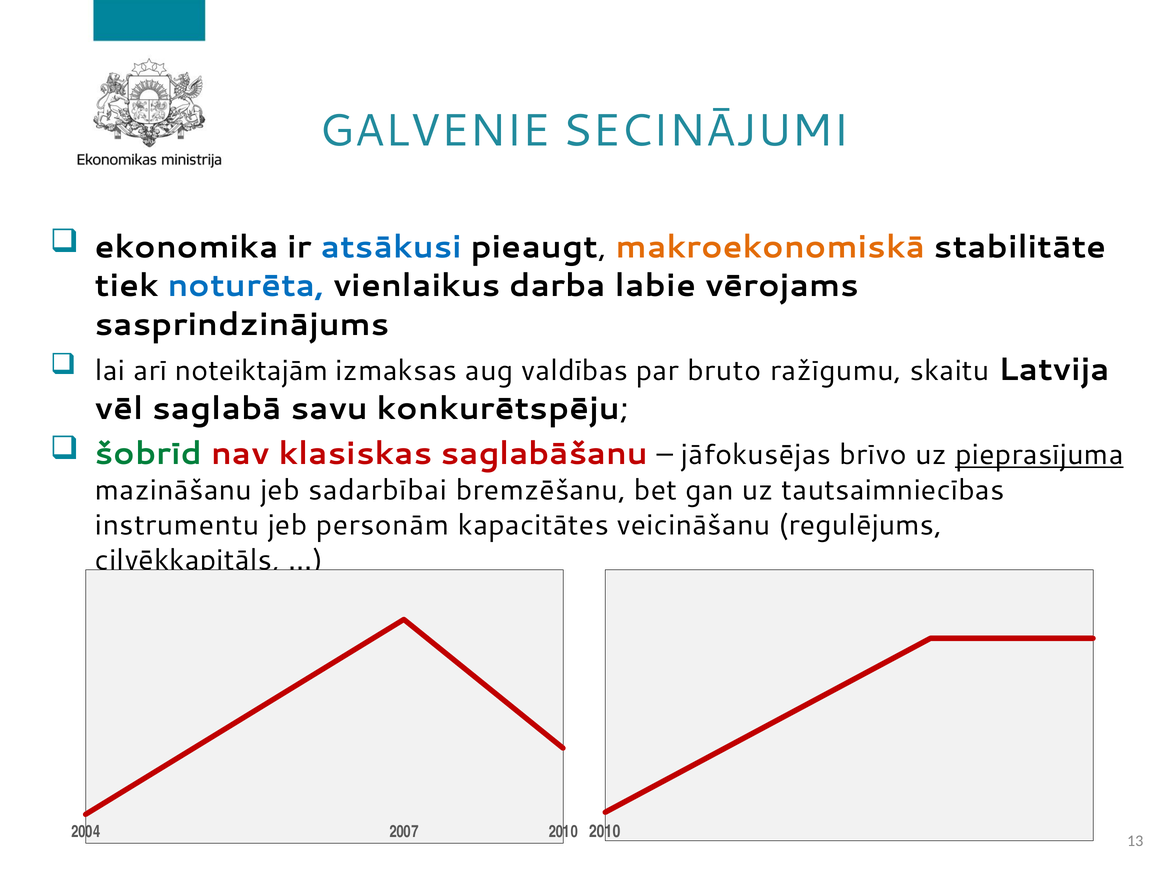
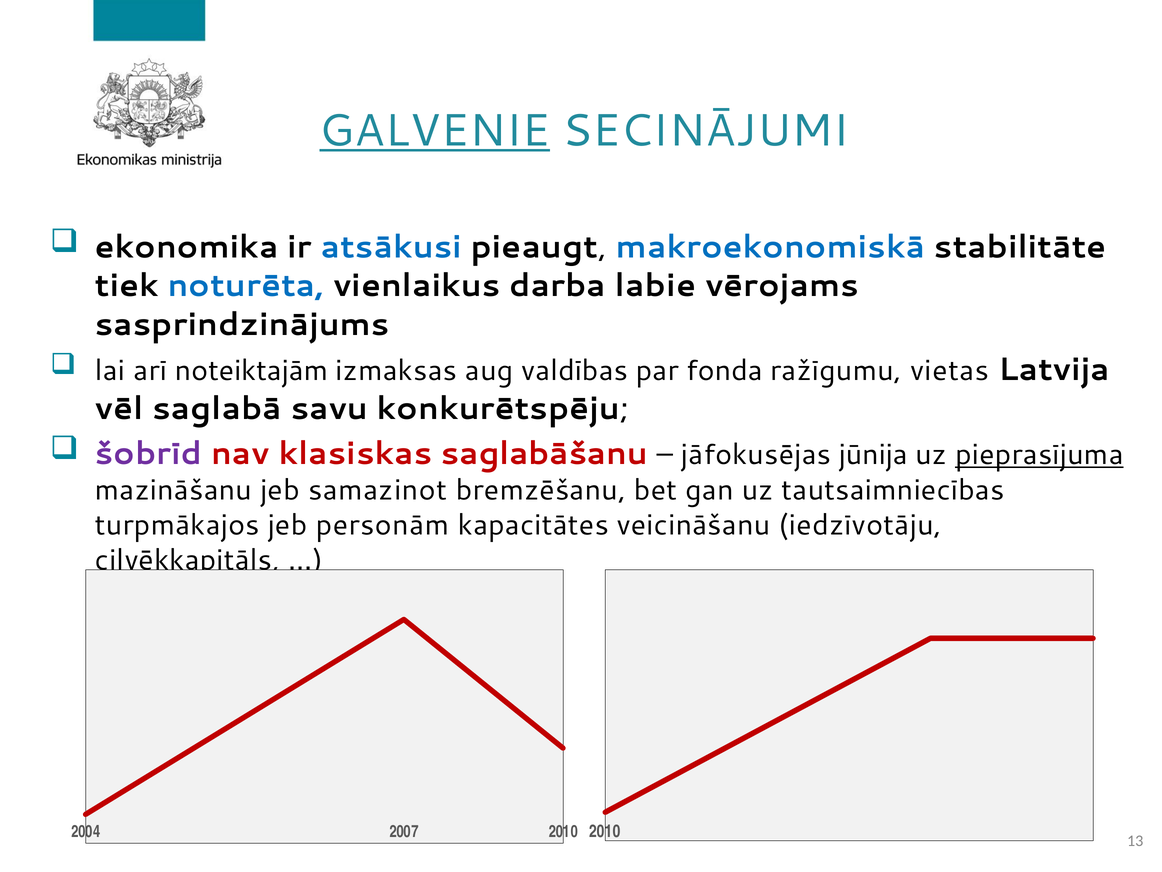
GALVENIE underline: none -> present (435, 131)
makroekonomiskā colour: orange -> blue (770, 247)
bruto: bruto -> fonda (725, 371)
skaitu: skaitu -> vietas (950, 371)
šobrīd colour: green -> purple (149, 454)
brīvo: brīvo -> jūnija (873, 455)
sadarbībai: sadarbībai -> samazinot (378, 490)
instrumentu: instrumentu -> turpmākajos (177, 525)
regulējums: regulējums -> iedzīvotāju (860, 525)
